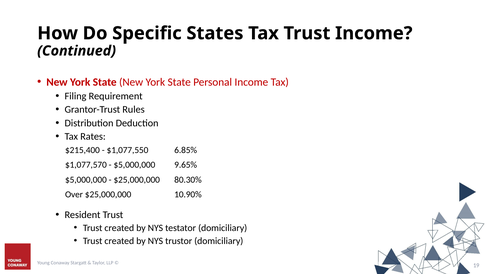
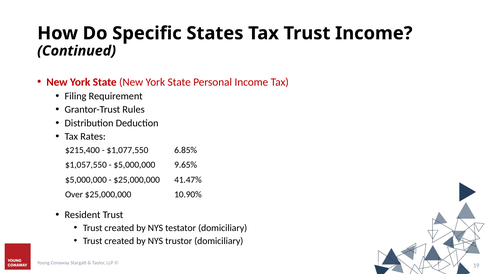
$1,077,570: $1,077,570 -> $1,057,550 (86, 165)
80.30%: 80.30% -> 41.47% (188, 180)
